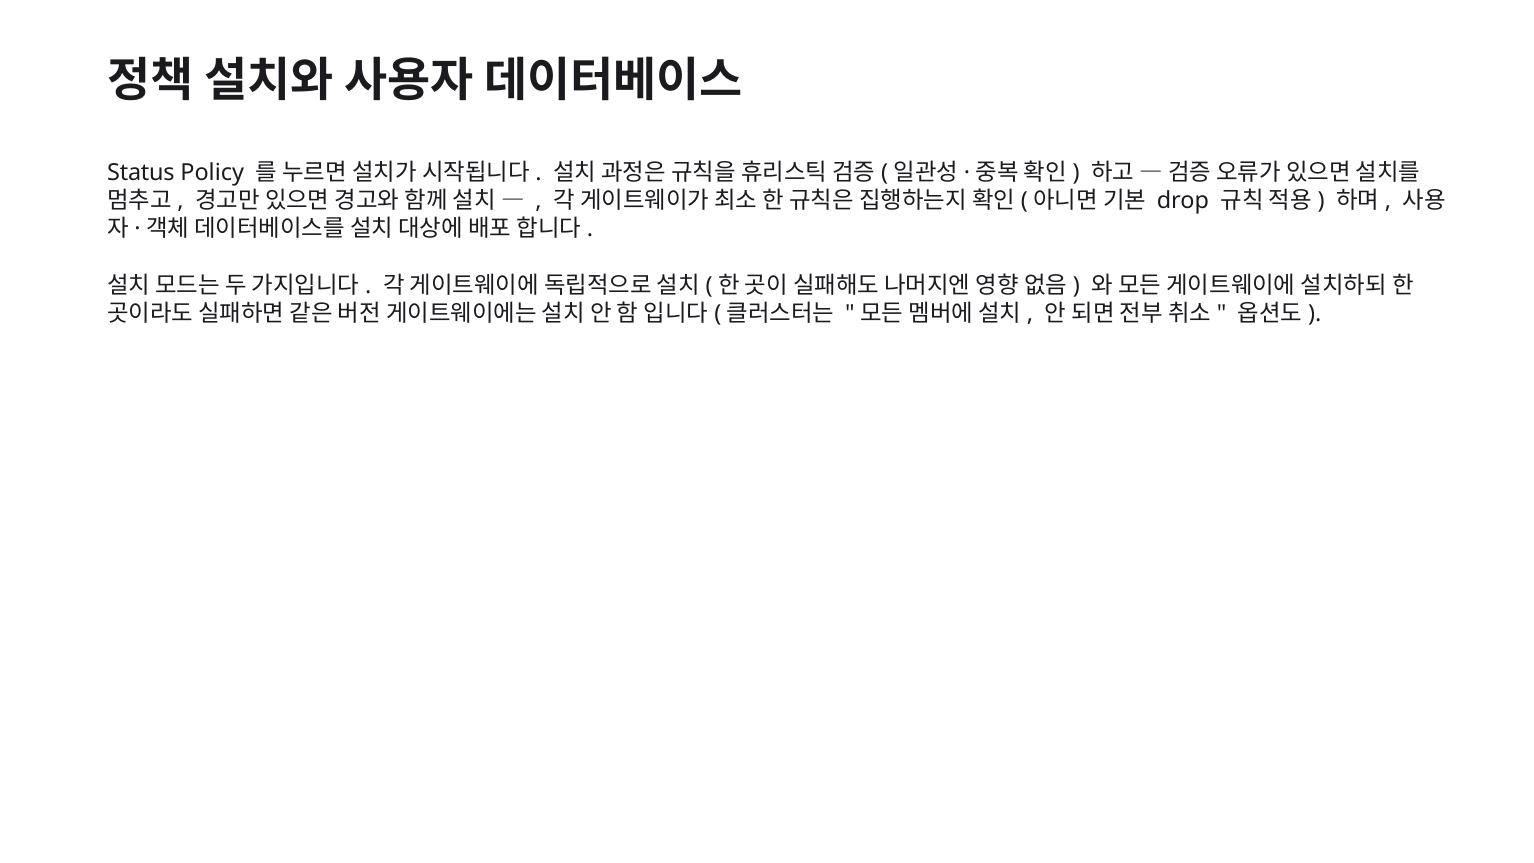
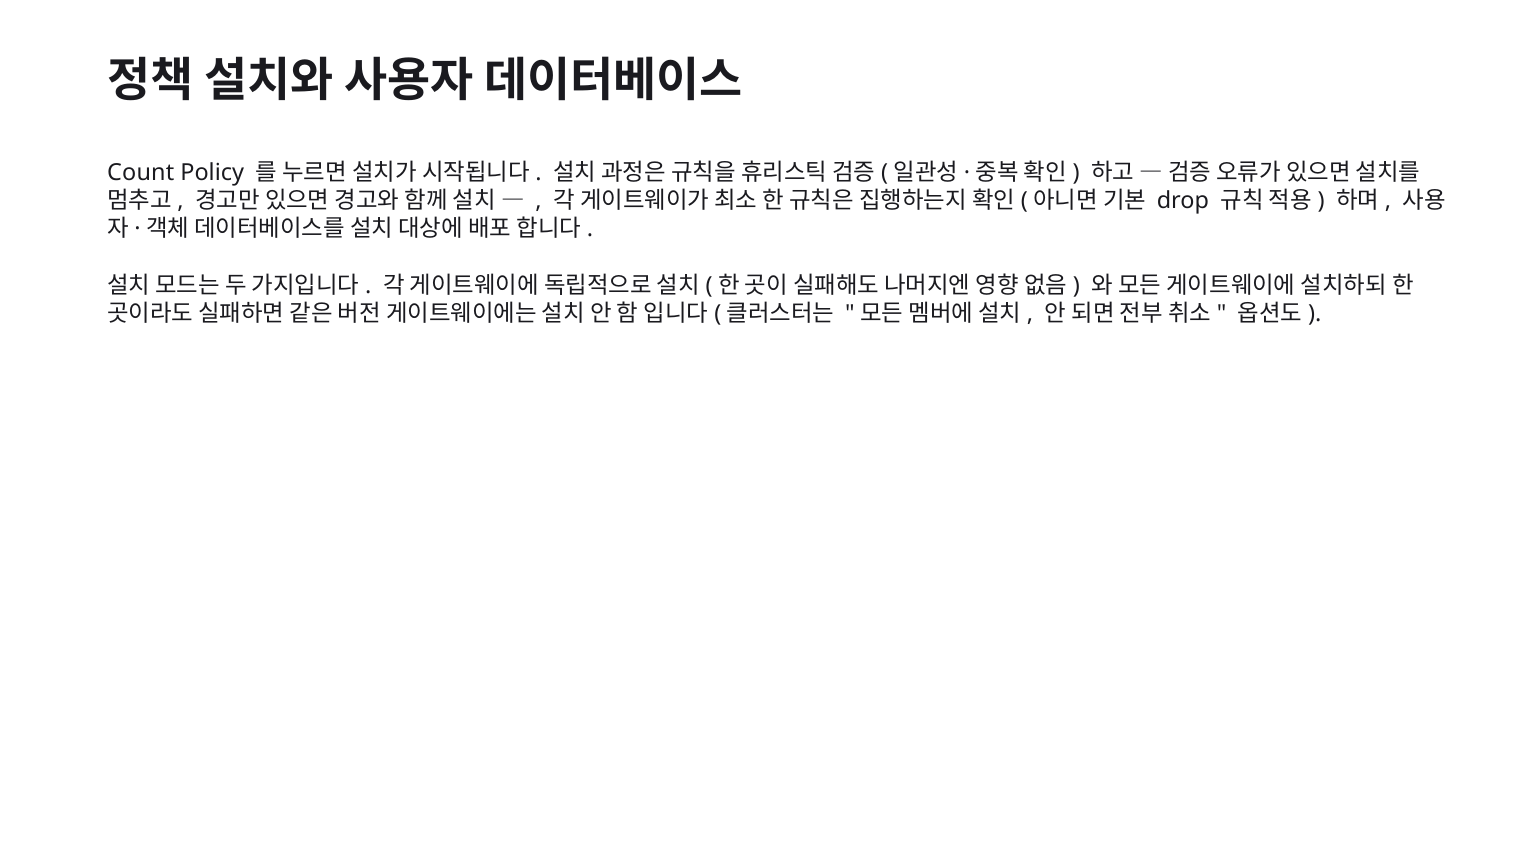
Status: Status -> Count (141, 173)
